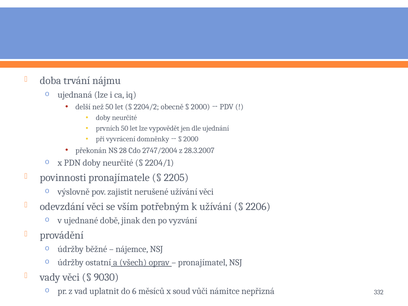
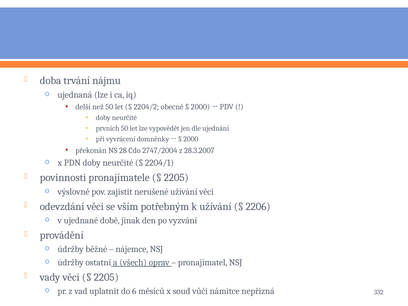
9030: 9030 -> 2205 (106, 277)
